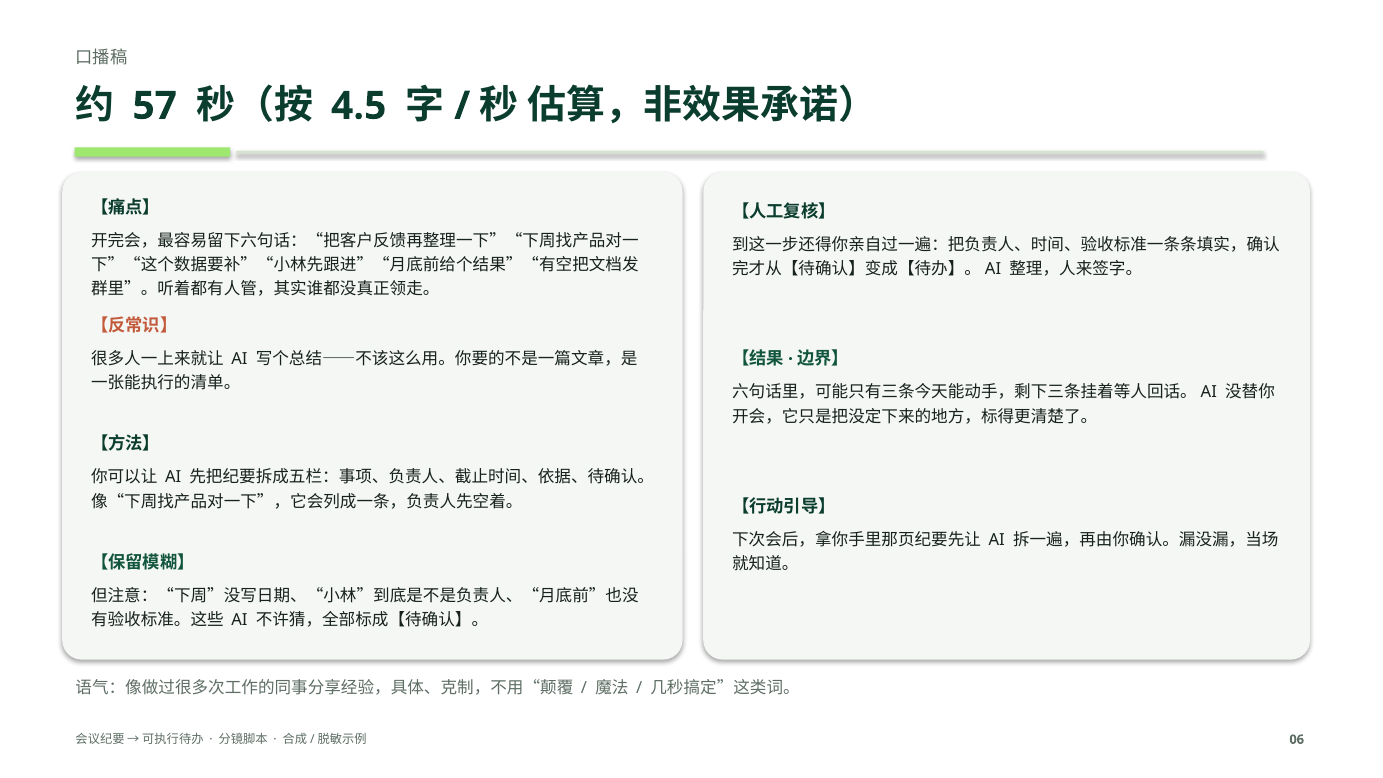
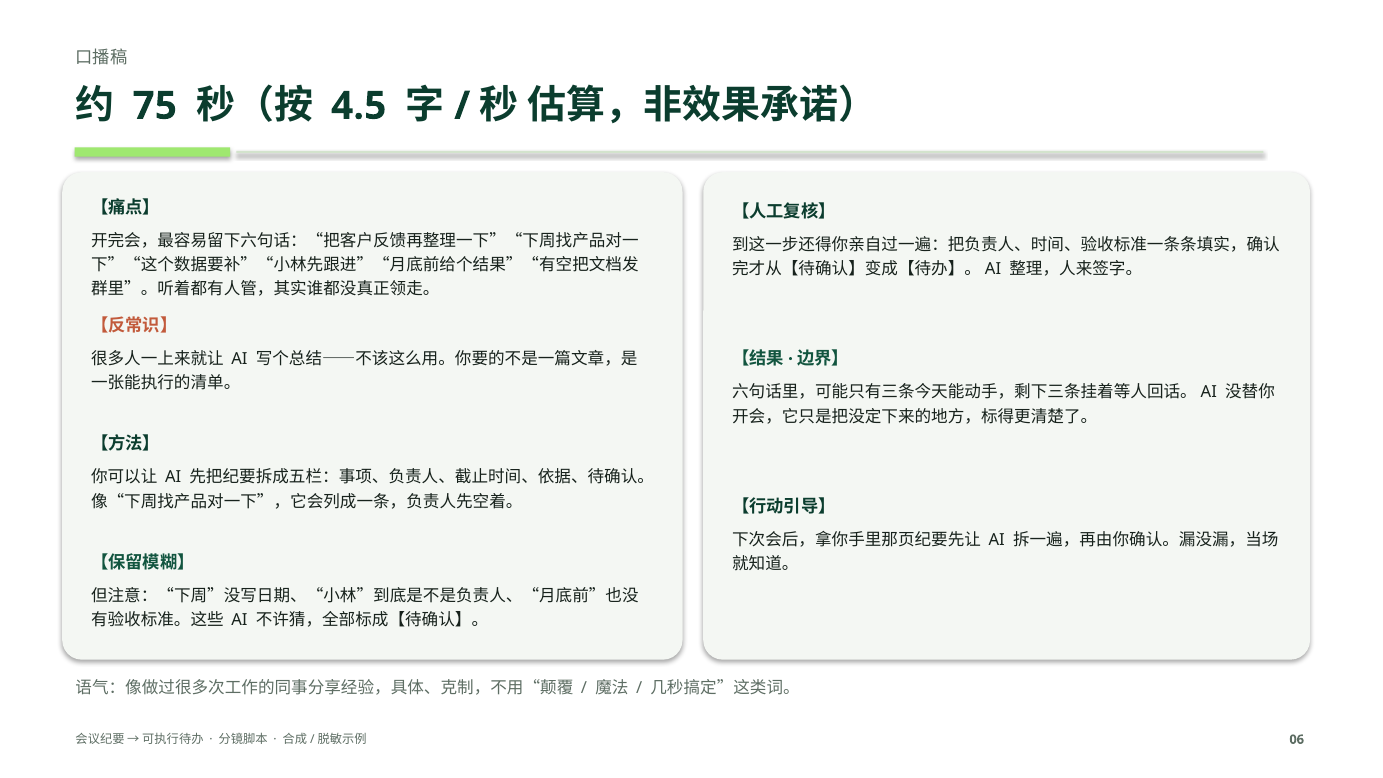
57: 57 -> 75 (155, 106)
